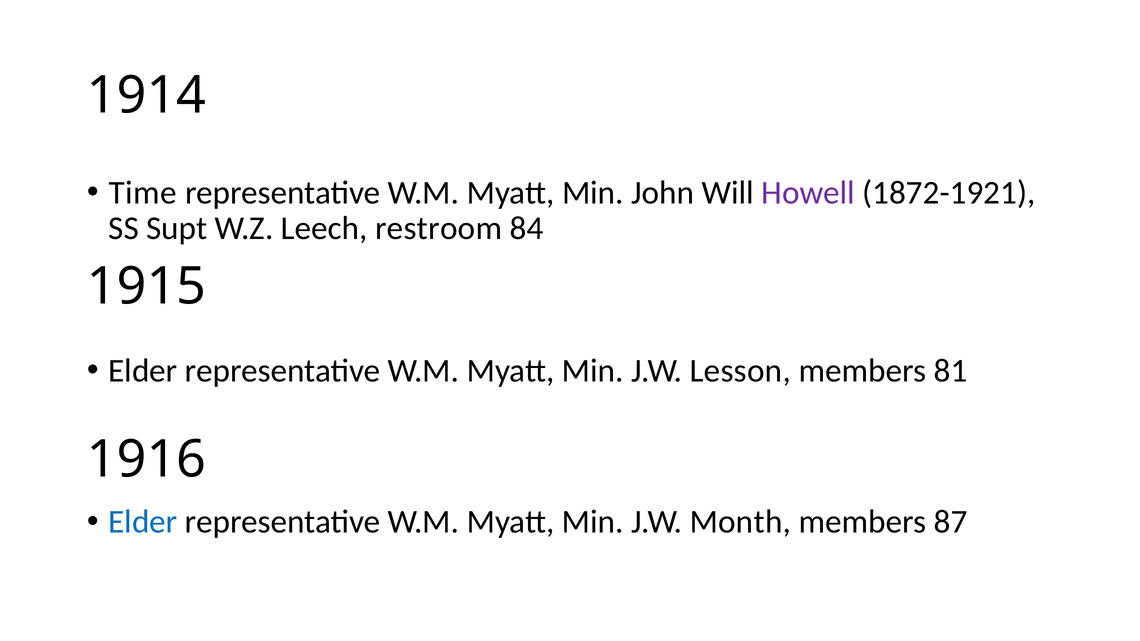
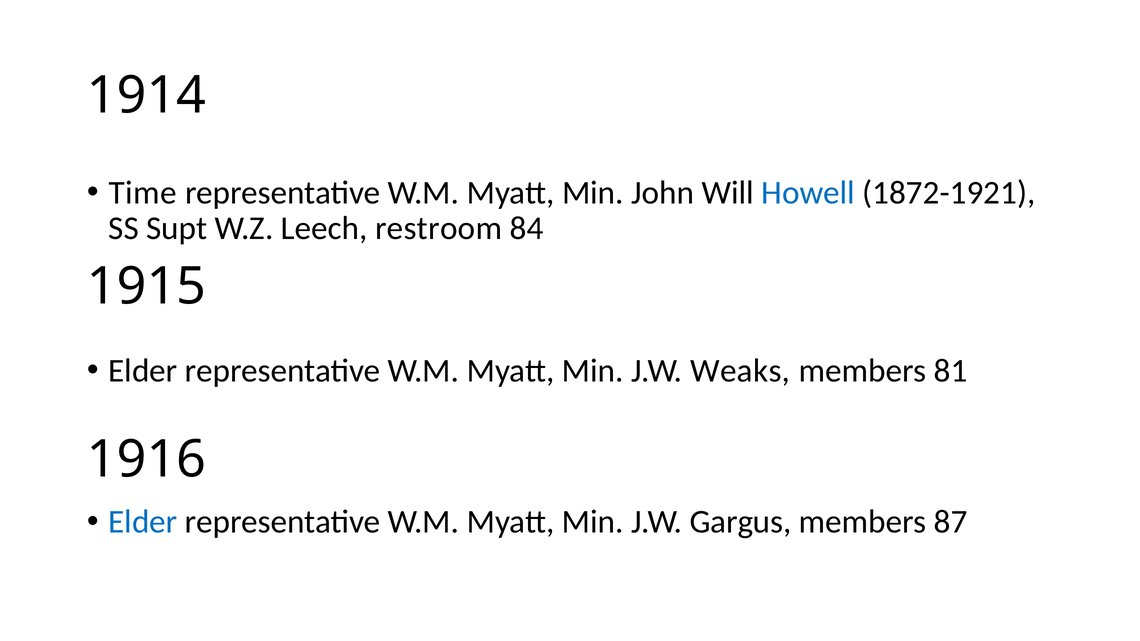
Howell colour: purple -> blue (808, 193)
Lesson: Lesson -> Weaks (740, 371)
Month: Month -> Gargus (740, 522)
